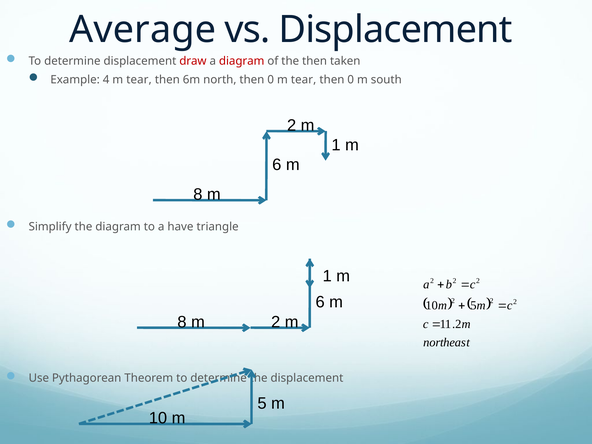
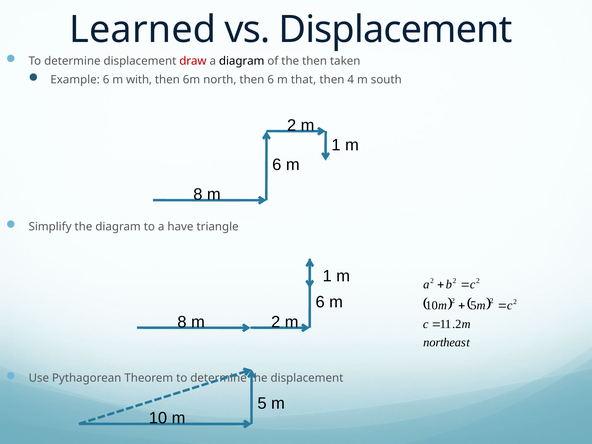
Average: Average -> Learned (143, 30)
diagram colour: red -> black (242, 61)
Example 4: 4 -> 6 (106, 80)
tear: tear -> with (139, 80)
north then 0: 0 -> 6 (271, 80)
tear: tear -> that (304, 80)
0: 0 -> 4 (351, 80)
